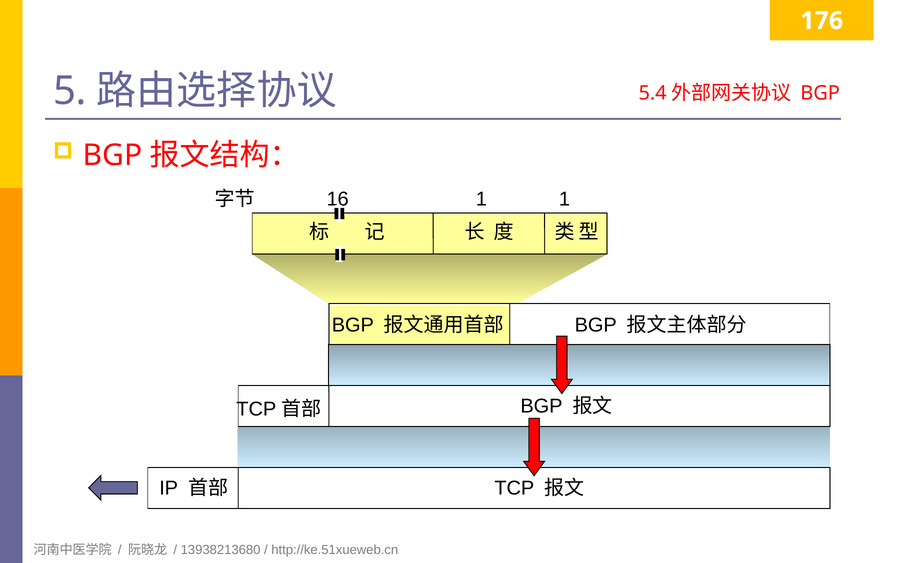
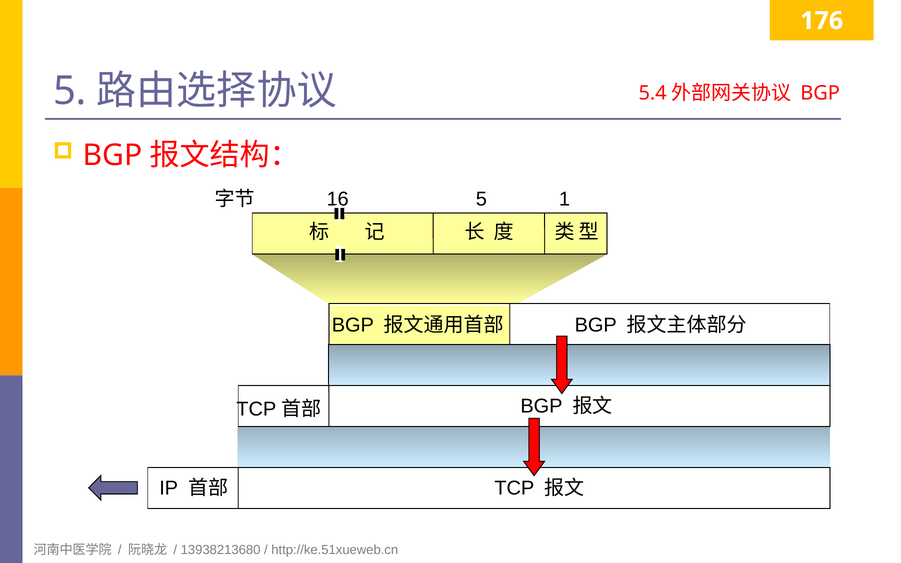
1: 1 -> 5 (481, 199)
